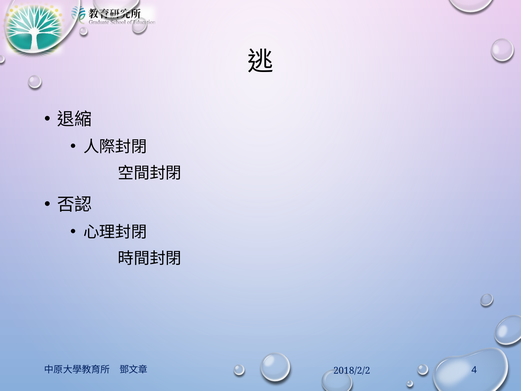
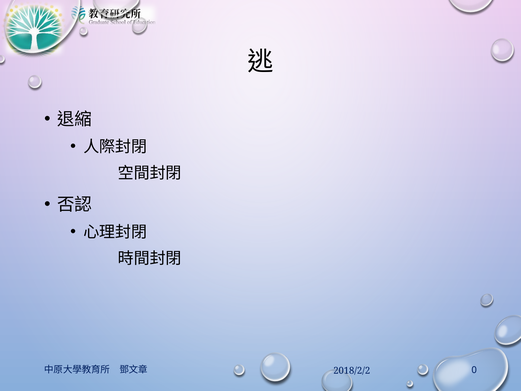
4: 4 -> 0 (474, 370)
